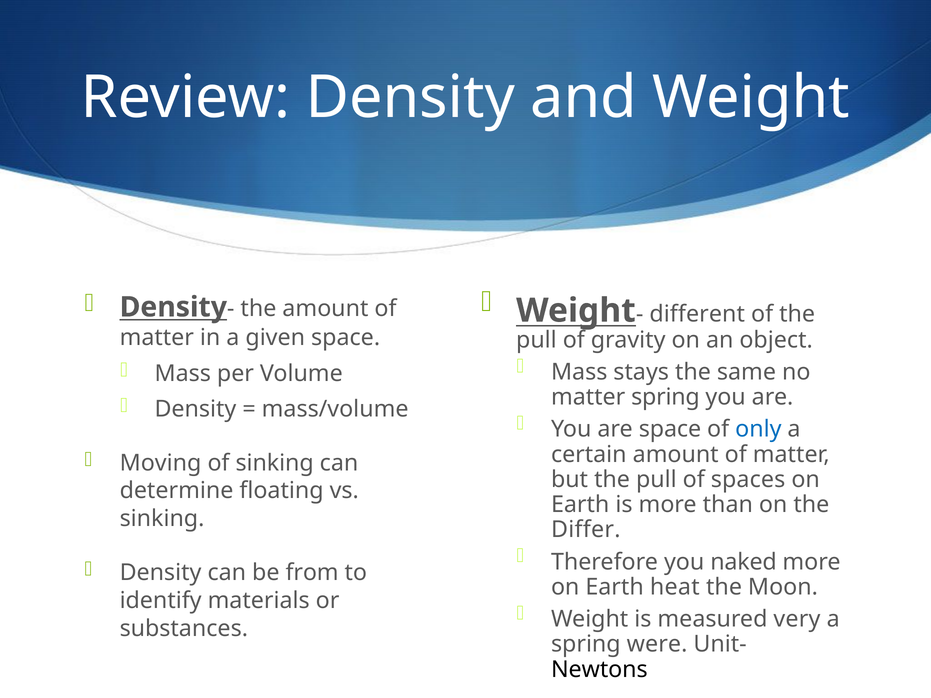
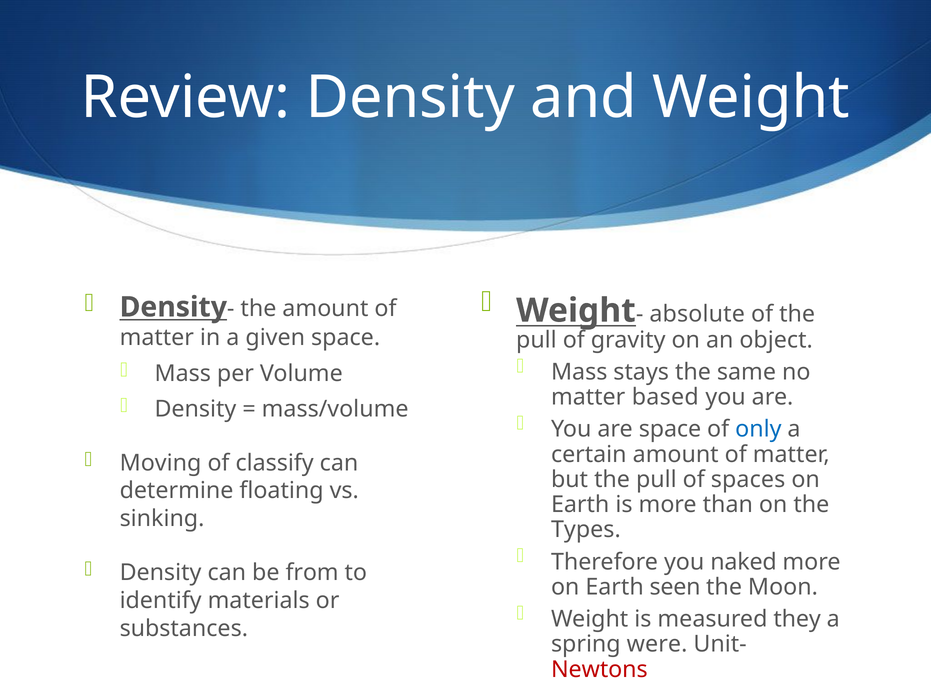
different: different -> absolute (697, 314)
matter spring: spring -> based (665, 397)
of sinking: sinking -> classify (275, 463)
Differ: Differ -> Types (586, 530)
heat: heat -> seen (675, 587)
very: very -> they (797, 619)
Newtons colour: black -> red (599, 670)
